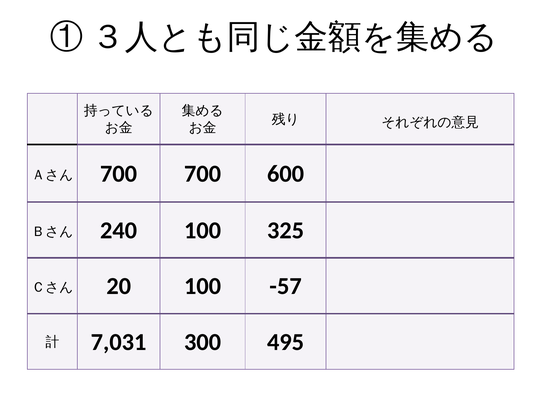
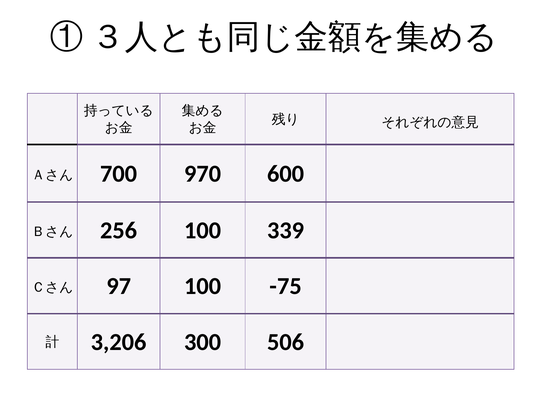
700 700: 700 -> 970 (203, 174)
240: 240 -> 256 (119, 230)
325: 325 -> 339 (286, 230)
20: 20 -> 97 (119, 286)
-57: -57 -> -75 (286, 286)
7,031: 7,031 -> 3,206 (119, 342)
495: 495 -> 506 (286, 342)
